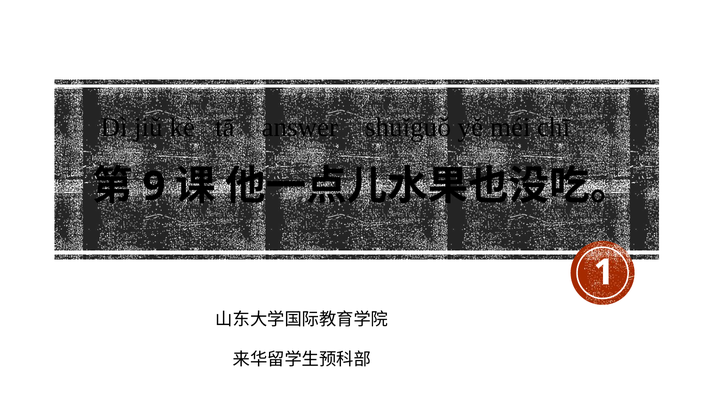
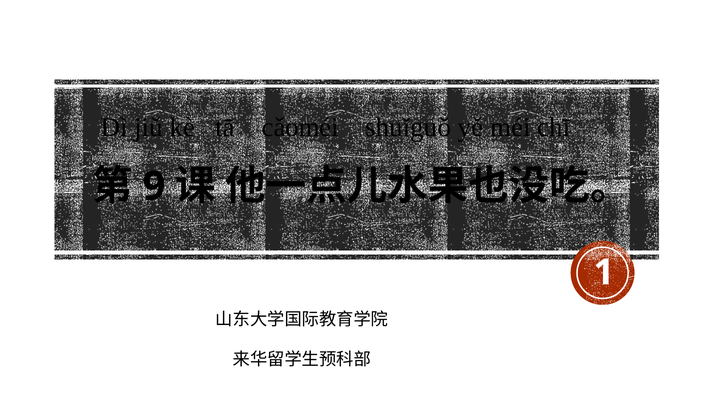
answer: answer -> cǎoméi (300, 127)
